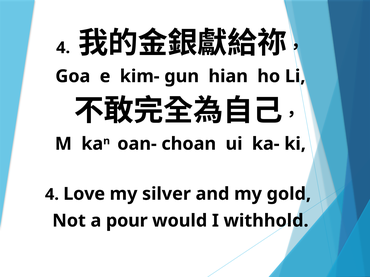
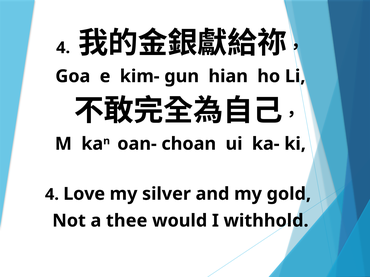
pour: pour -> thee (127, 221)
